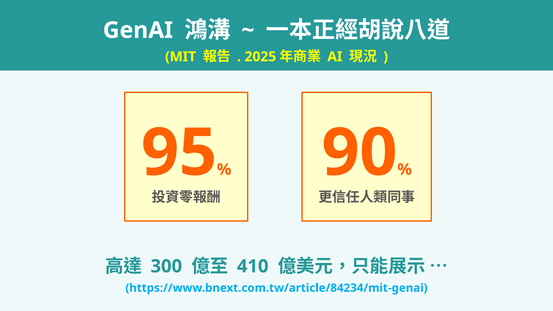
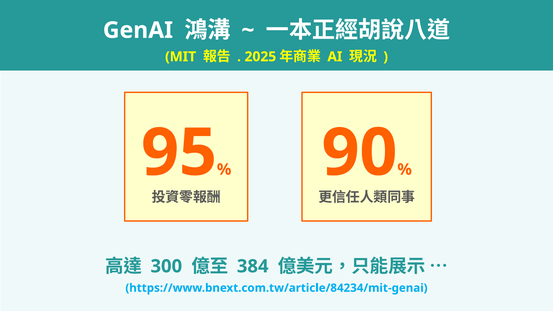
410: 410 -> 384 (253, 266)
